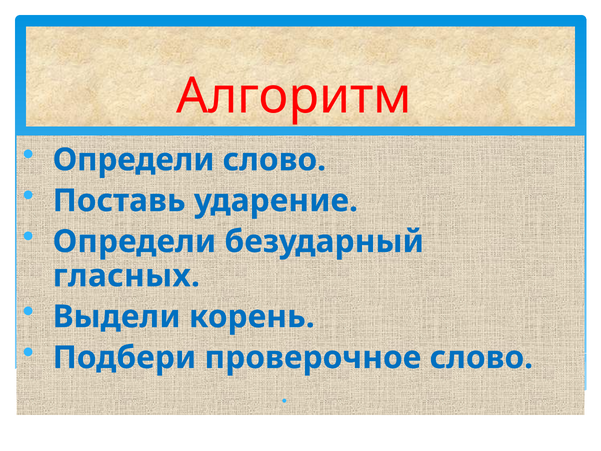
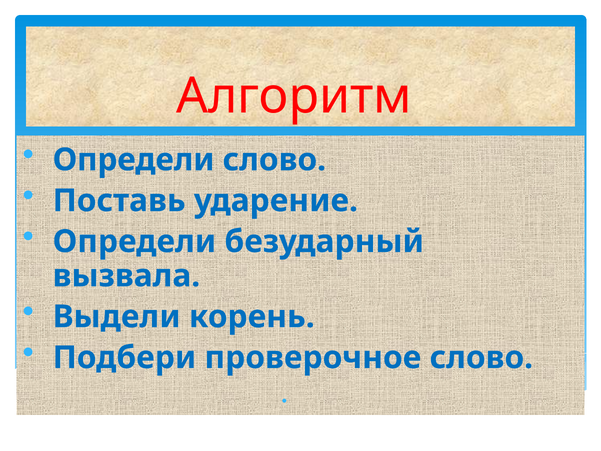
гласных: гласных -> вызвала (126, 276)
